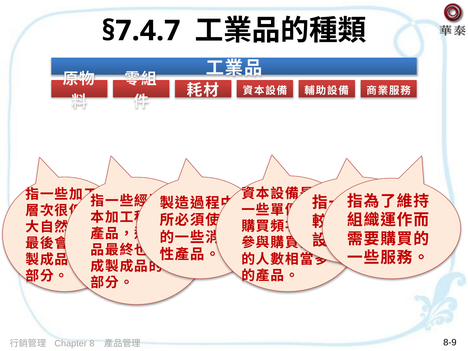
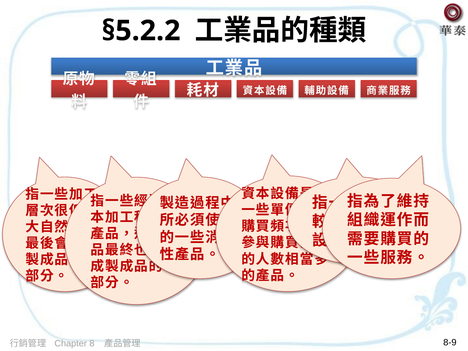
§7.4.7: §7.4.7 -> §5.2.2 (141, 31)
